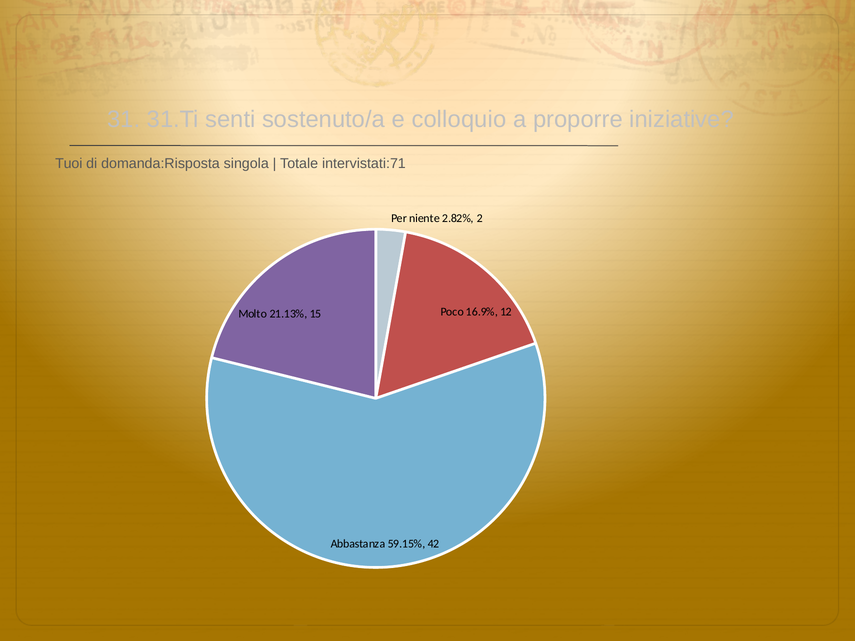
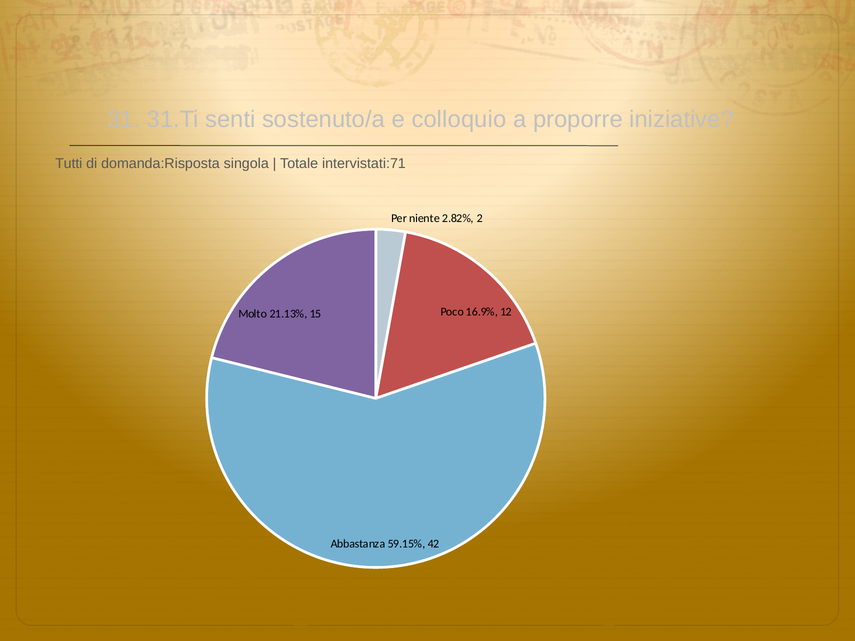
Tuoi: Tuoi -> Tutti (69, 163)
